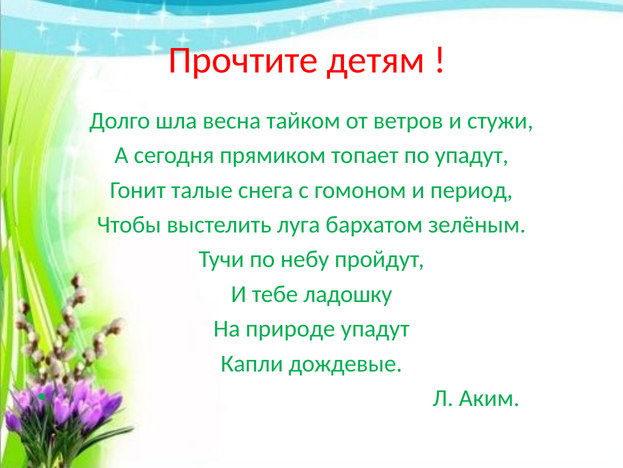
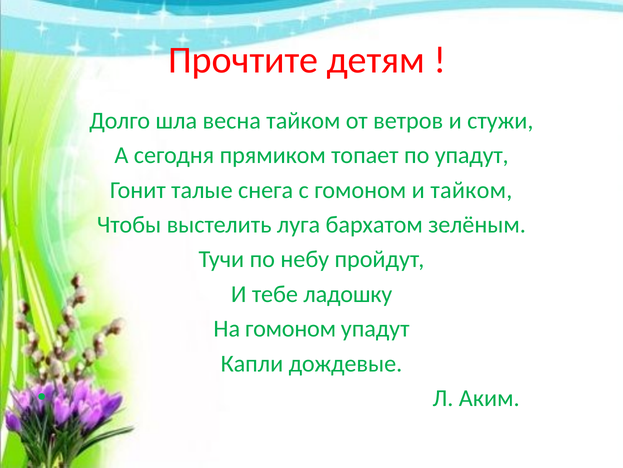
и период: период -> тайком (471, 190)
На природе: природе -> гомоном (291, 328)
